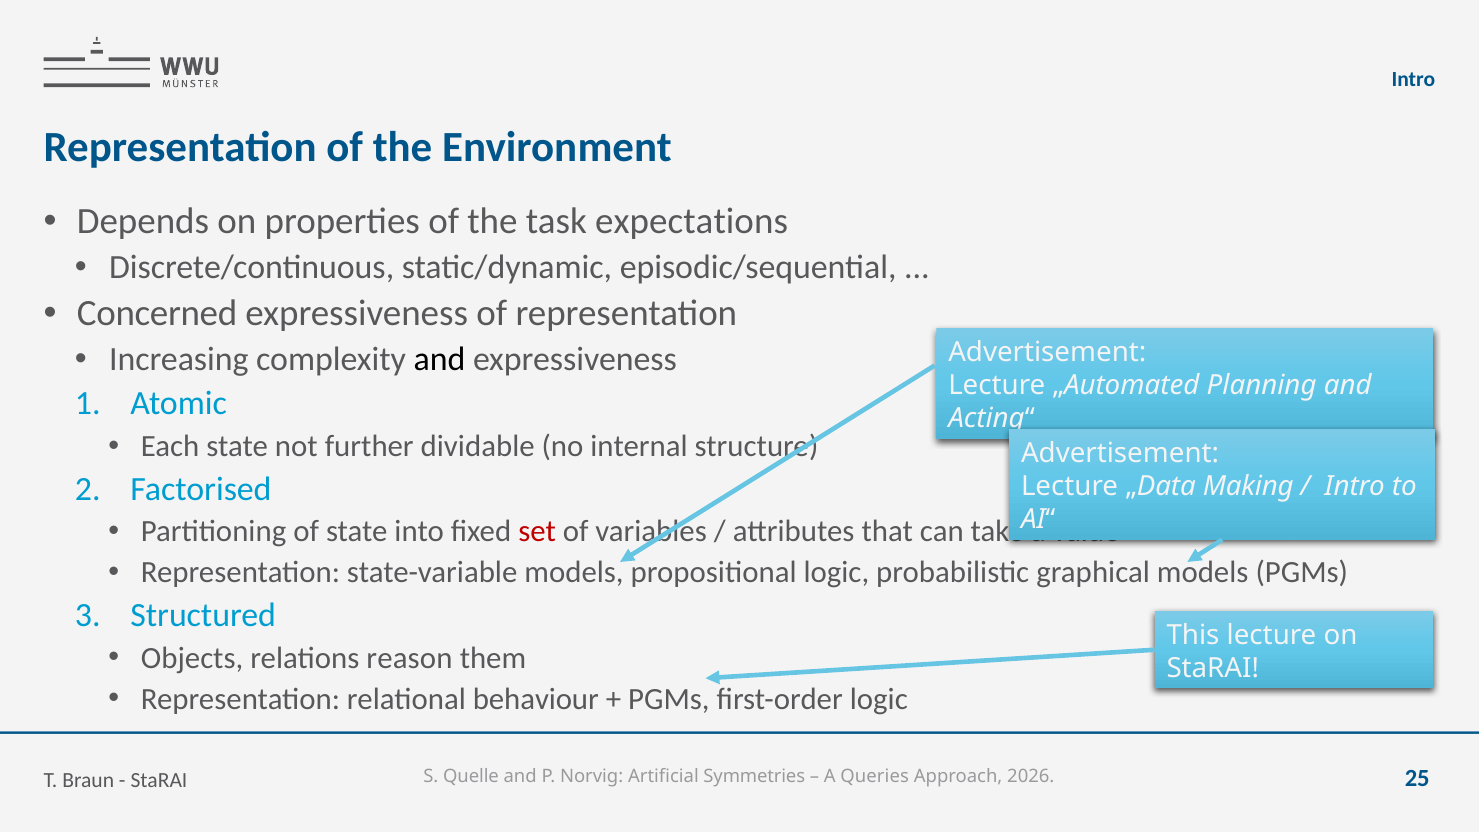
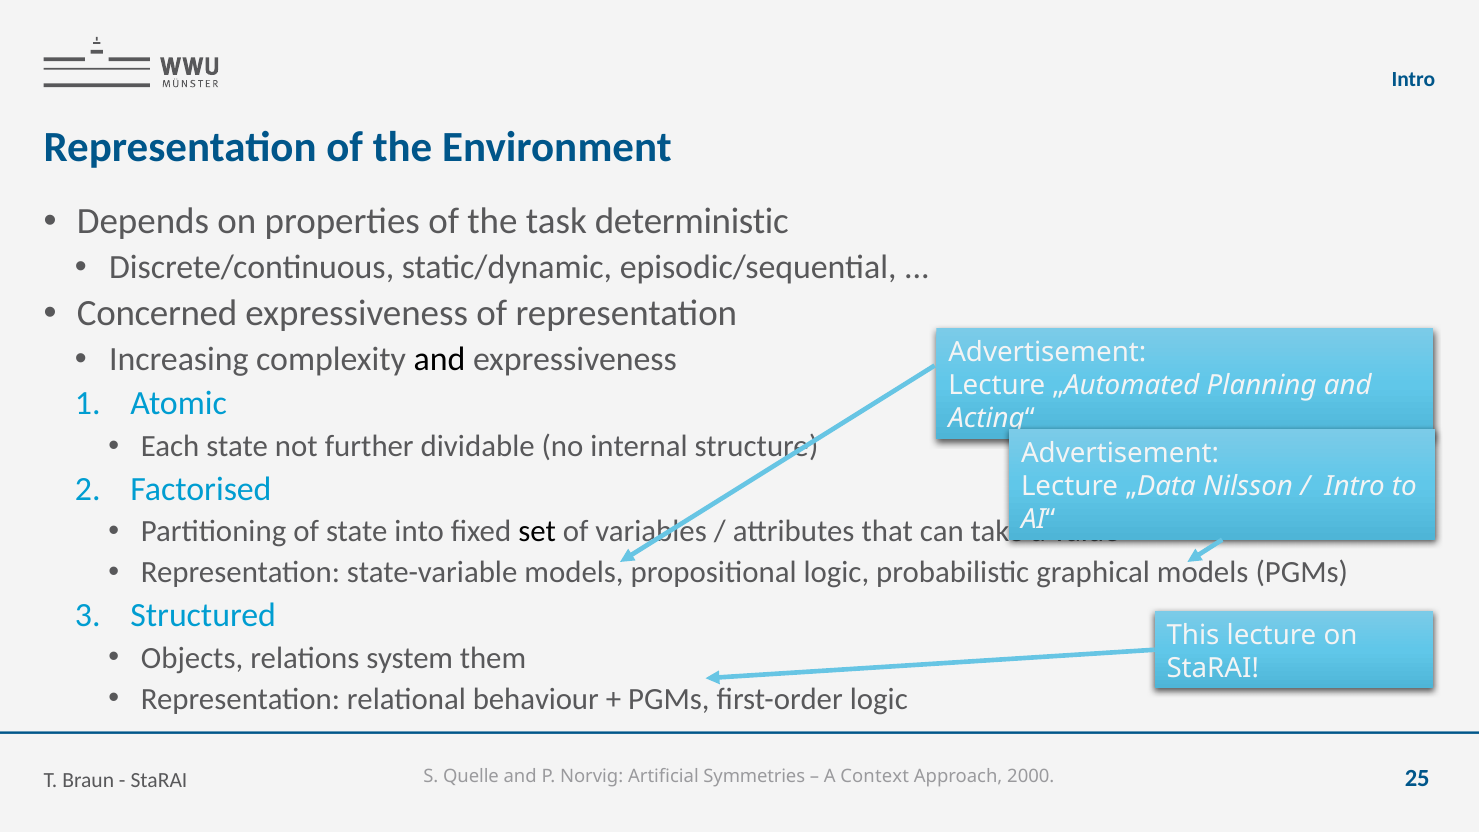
expectations: expectations -> deterministic (692, 222)
Making: Making -> Nilsson (1248, 486)
set colour: red -> black (537, 532)
reason: reason -> system (410, 658)
Queries: Queries -> Context (875, 776)
2026: 2026 -> 2000 (1031, 776)
